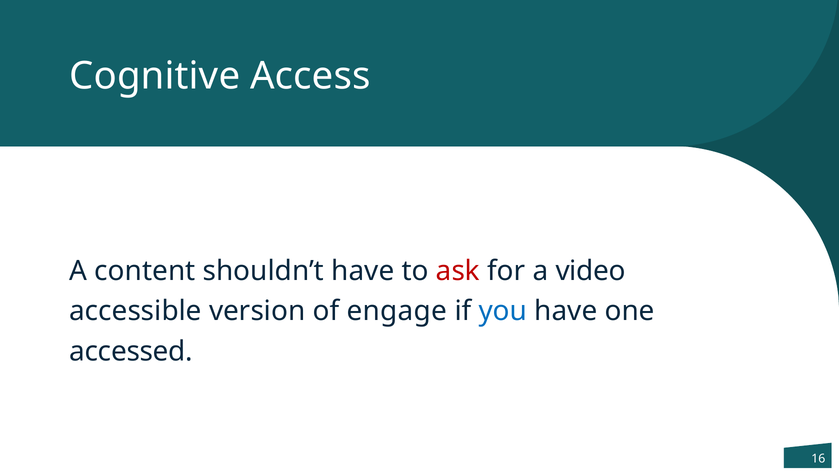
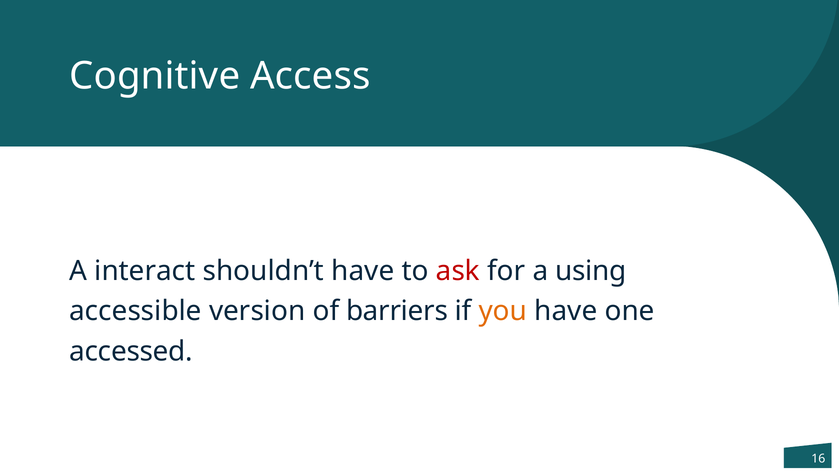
content: content -> interact (145, 271)
video: video -> using (591, 271)
engage: engage -> barriers (397, 311)
you colour: blue -> orange (503, 311)
